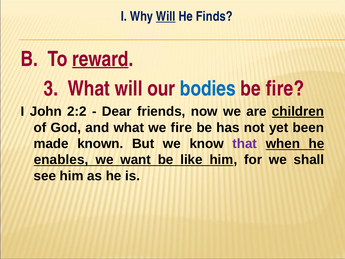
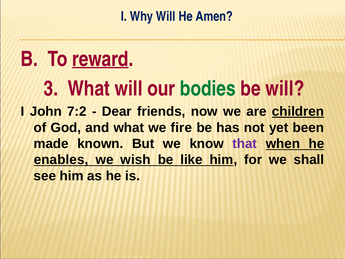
Will underline: present -> none (166, 16)
Finds: Finds -> Amen (214, 16)
bodies colour: blue -> green (208, 89)
be fire: fire -> will (285, 89)
2:2: 2:2 -> 7:2 (77, 111)
want: want -> wish (136, 160)
